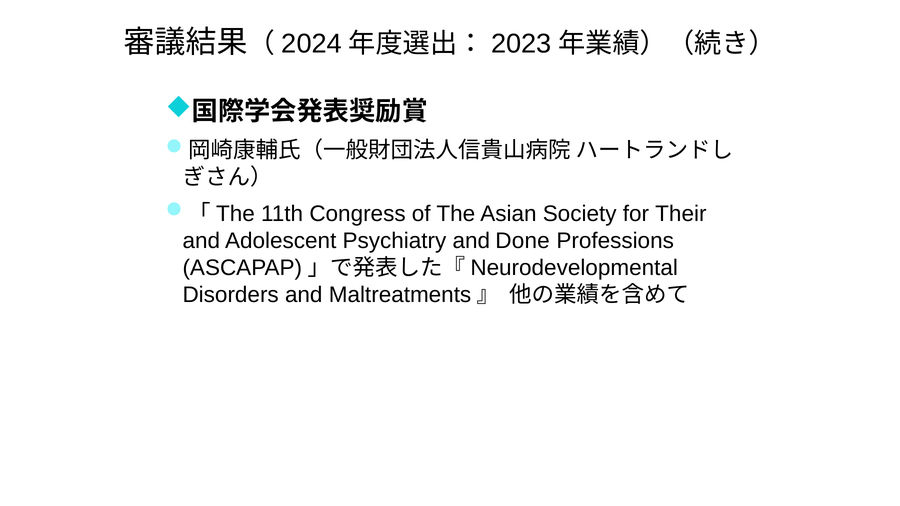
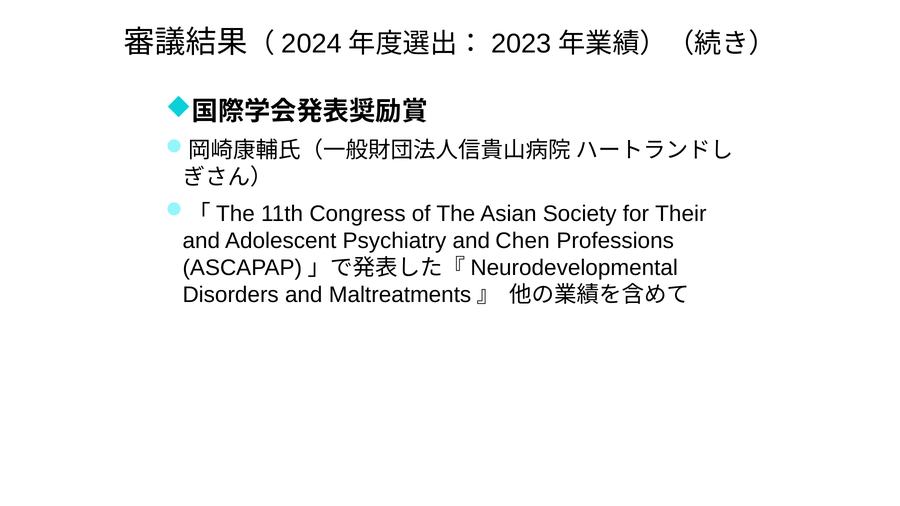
Done: Done -> Chen (523, 241)
